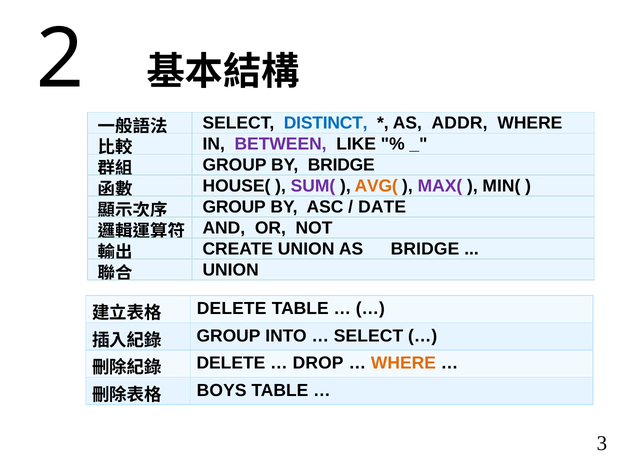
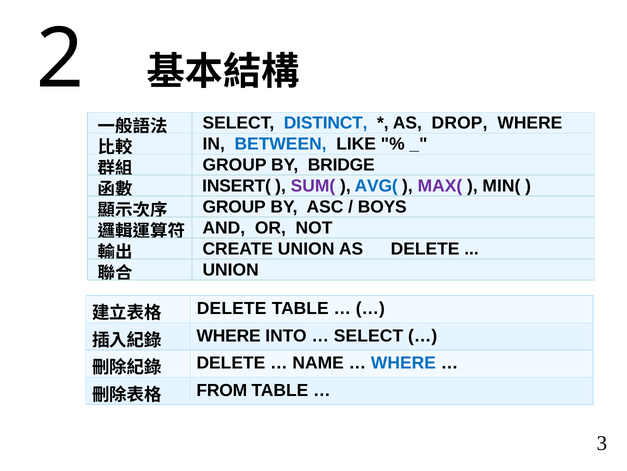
ADDR: ADDR -> DROP (460, 123)
BETWEEN colour: purple -> blue (281, 144)
HOUSE(: HOUSE( -> INSERT( (237, 186)
AVG( colour: orange -> blue (376, 186)
DATE: DATE -> BOYS (382, 207)
AS BRIDGE: BRIDGE -> DELETE (425, 248)
GROUP: GROUP -> WHERE (229, 335)
DROP: DROP -> NAME (318, 363)
WHERE colour: orange -> blue (403, 363)
BOYS: BOYS -> FROM (222, 390)
